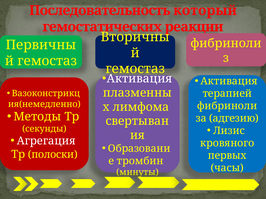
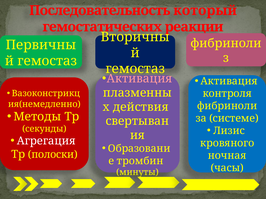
Активация colour: white -> pink (139, 79)
терапией: терапией -> контроля (227, 94)
лимфома: лимфома -> действия (141, 107)
адгезию: адгезию -> системе (234, 119)
первых: первых -> ночная (227, 156)
